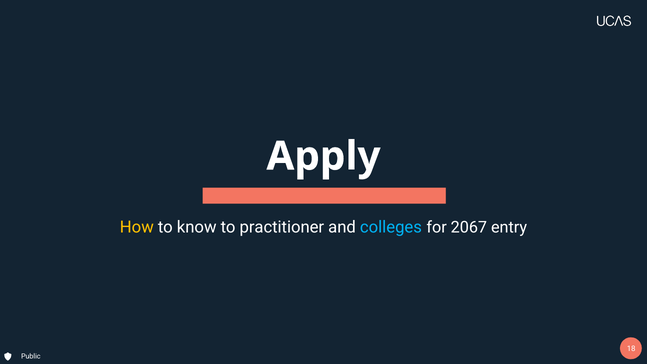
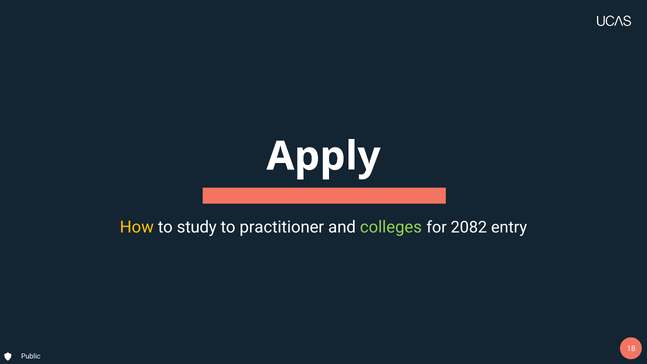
know: know -> study (197, 227)
colleges colour: light blue -> light green (391, 227)
2067: 2067 -> 2082 (469, 228)
